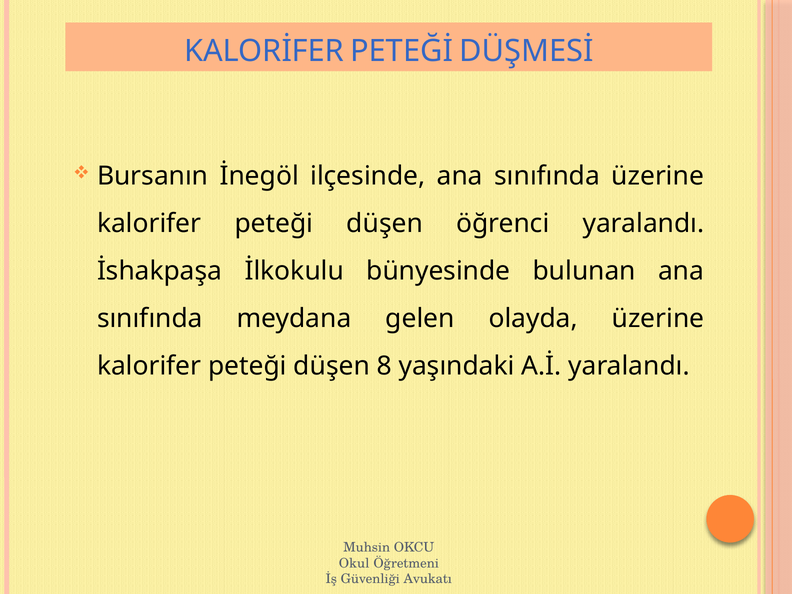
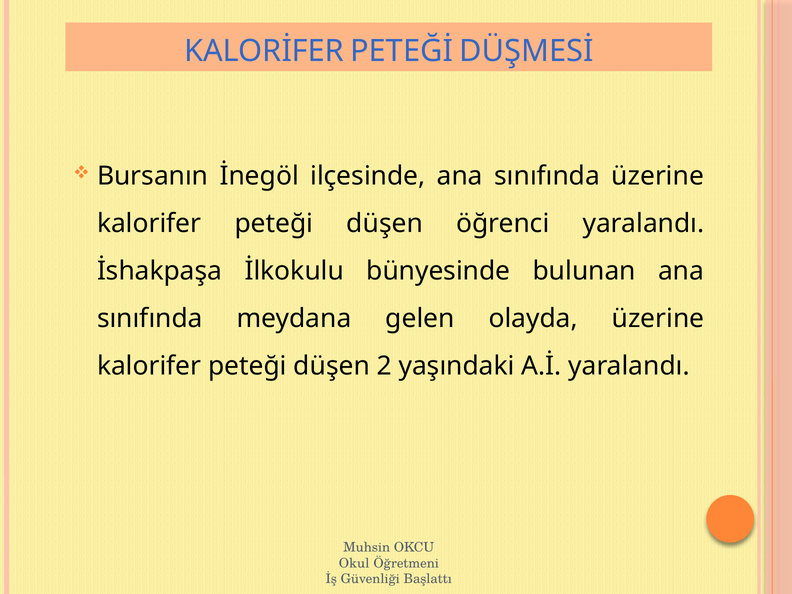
8: 8 -> 2 (384, 366)
Avukatı: Avukatı -> Başlattı (428, 579)
